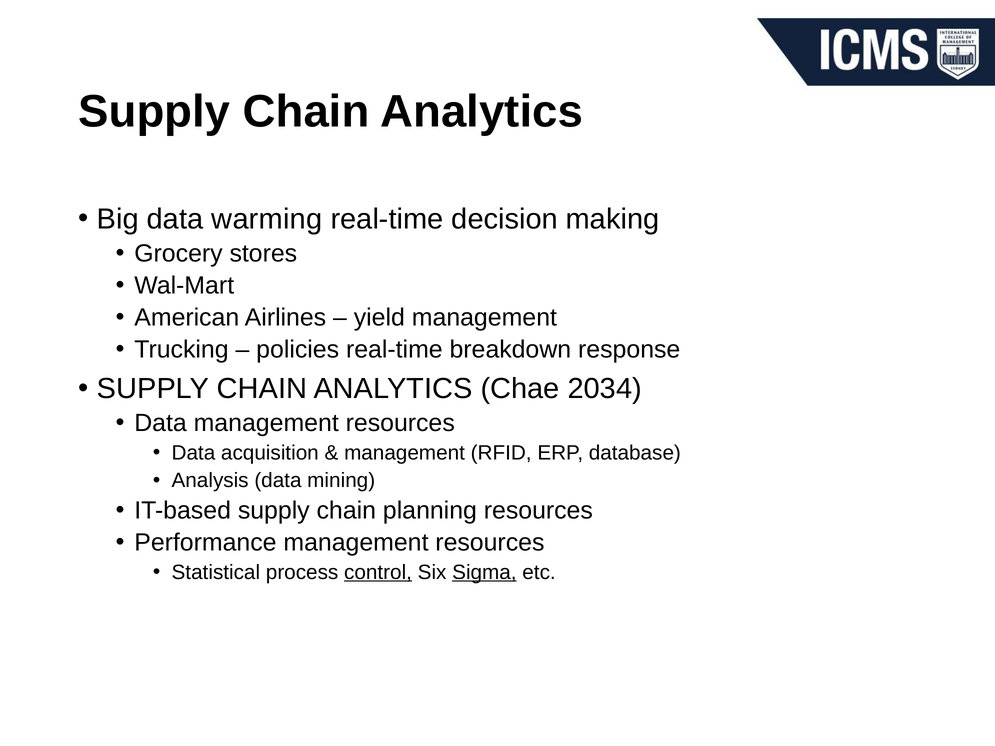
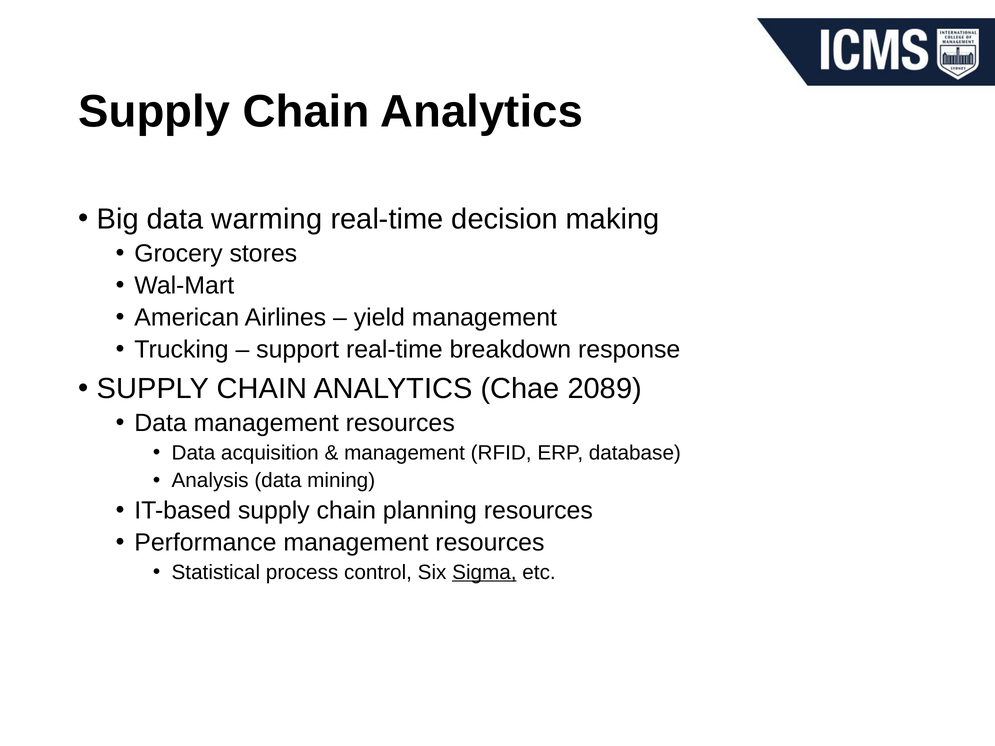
policies: policies -> support (298, 350)
2034: 2034 -> 2089 (605, 389)
control underline: present -> none (378, 572)
